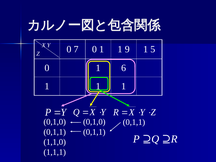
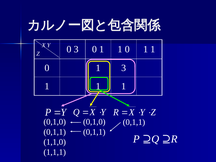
0 7: 7 -> 3 (76, 49)
9: 9 -> 0 (127, 49)
5: 5 -> 1 (153, 49)
1 6: 6 -> 3 (124, 68)
